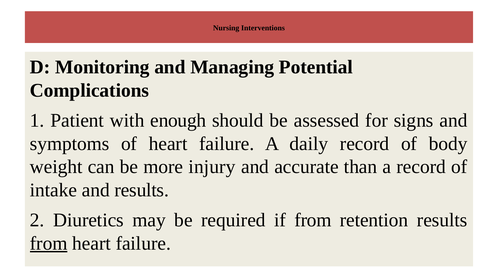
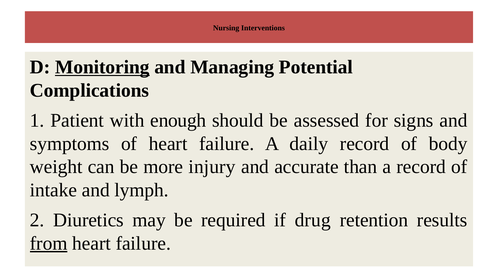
Monitoring underline: none -> present (102, 67)
and results: results -> lymph (142, 190)
if from: from -> drug (313, 220)
